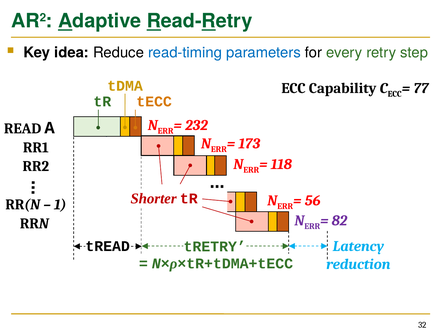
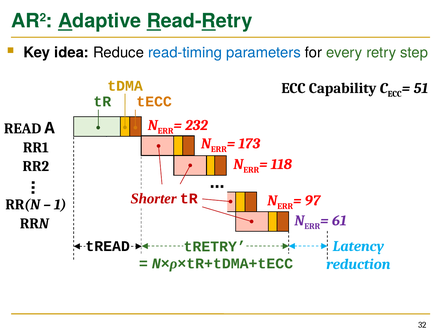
77: 77 -> 51 (421, 88)
56: 56 -> 97 (313, 200)
82: 82 -> 61 (339, 220)
